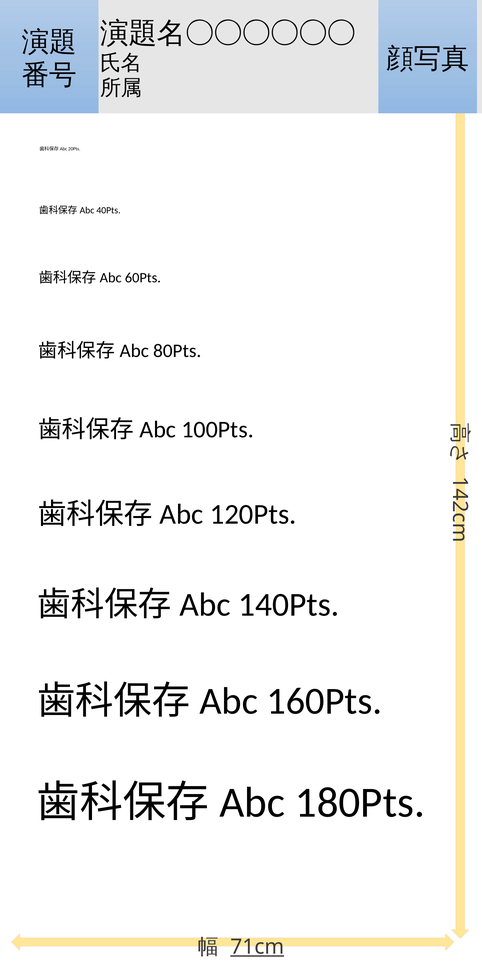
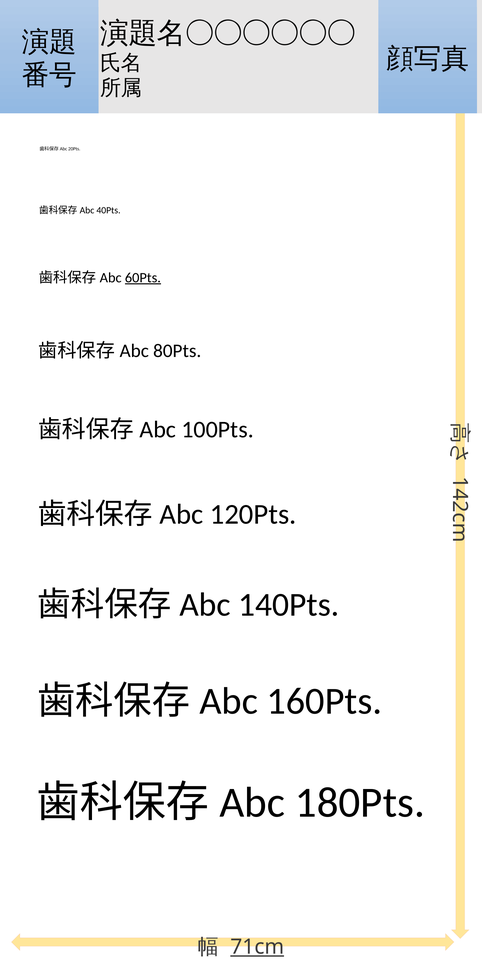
60Pts underline: none -> present (143, 278)
